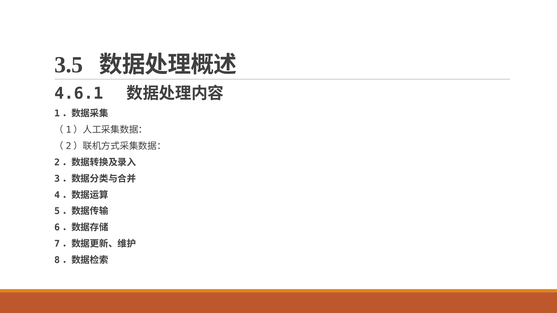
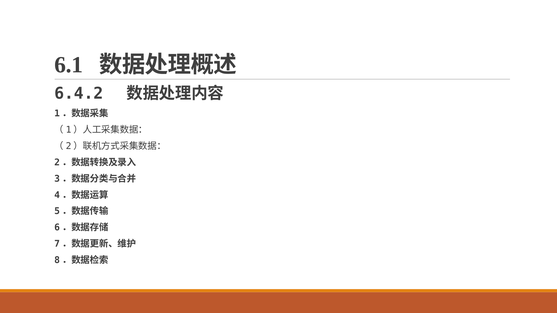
3.5: 3.5 -> 6.1 (69, 65)
4.6.1: 4.6.1 -> 6.4.2 (79, 94)
